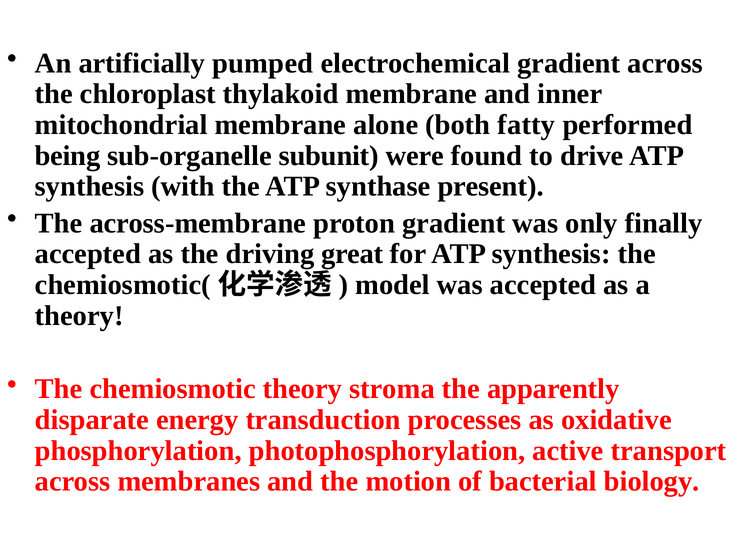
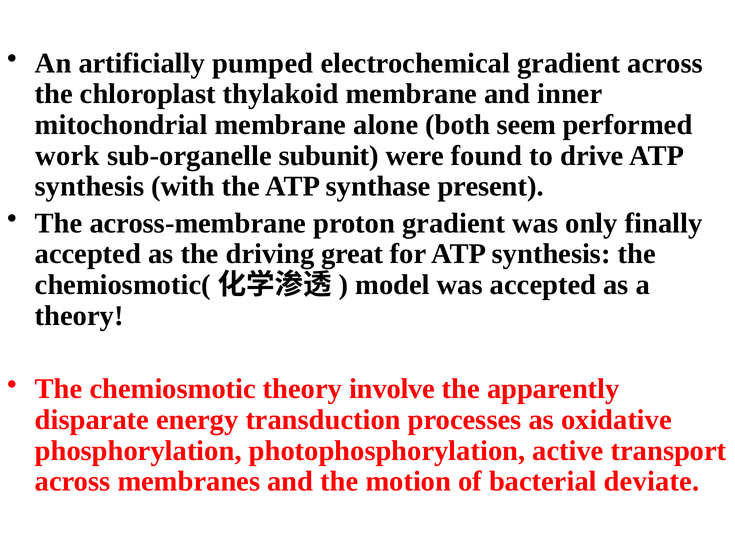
fatty: fatty -> seem (527, 125)
being: being -> work (67, 156)
stroma: stroma -> involve (392, 389)
biology: biology -> deviate (652, 482)
